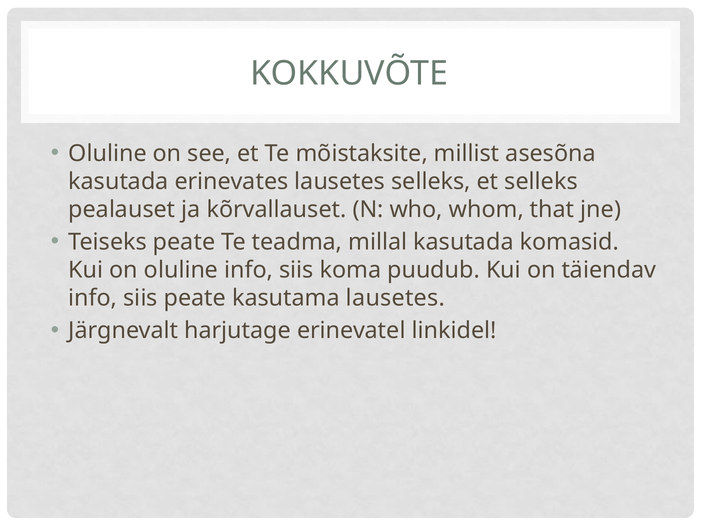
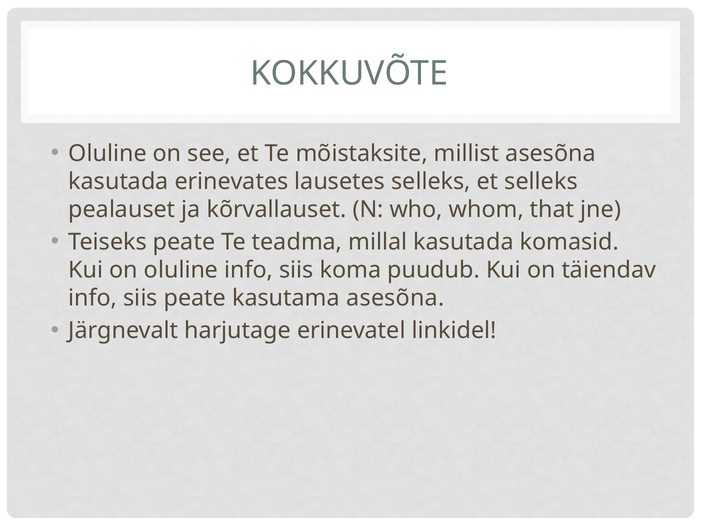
kasutama lausetes: lausetes -> asesõna (395, 298)
